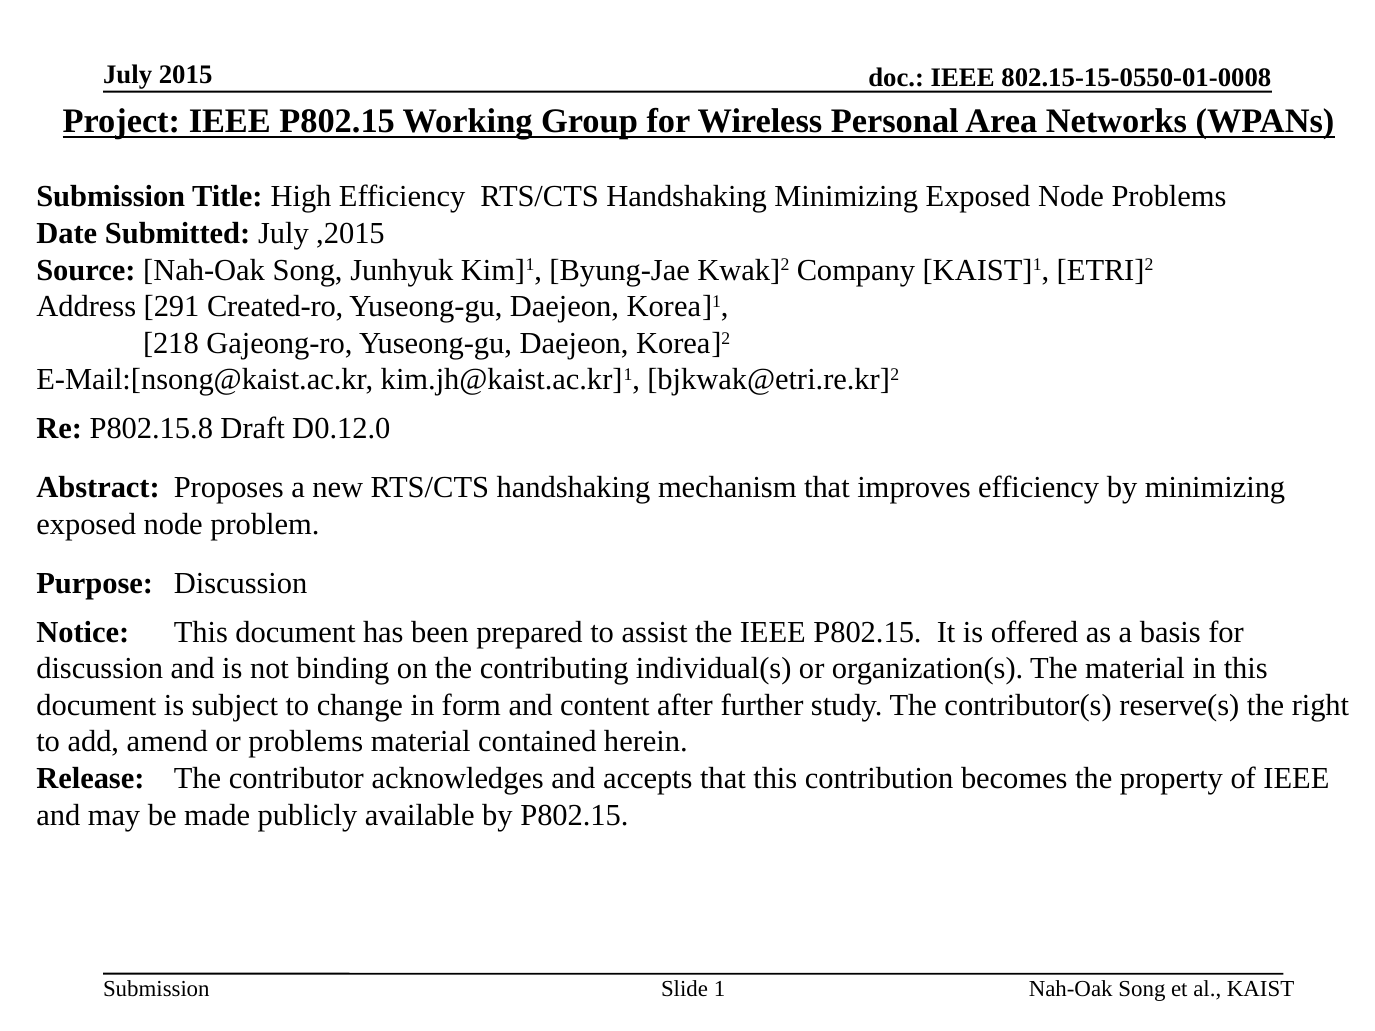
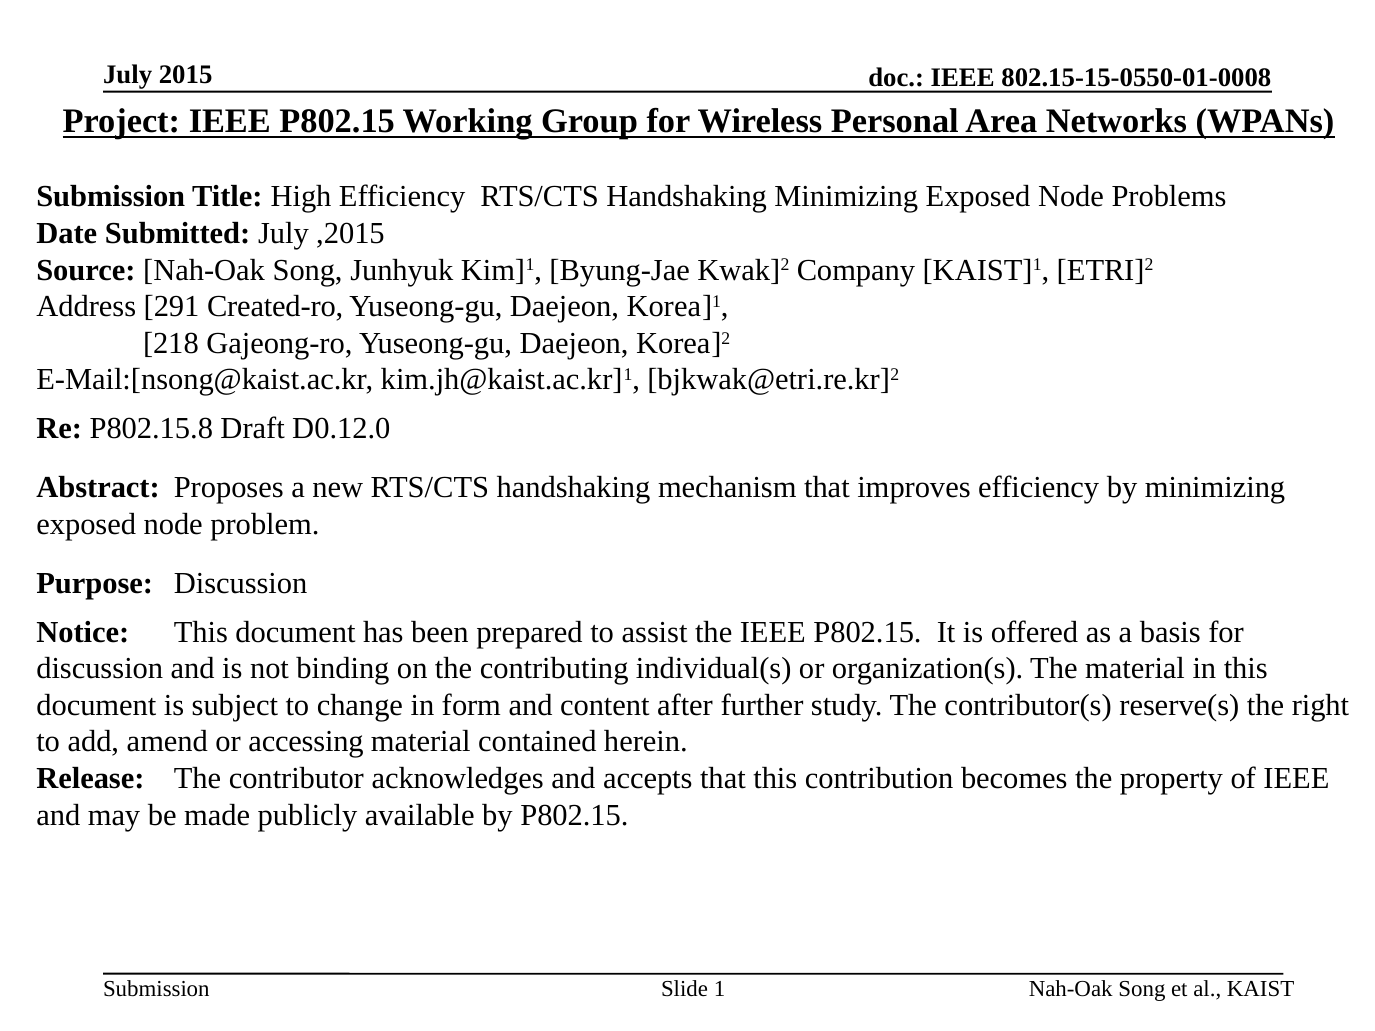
or problems: problems -> accessing (306, 742)
